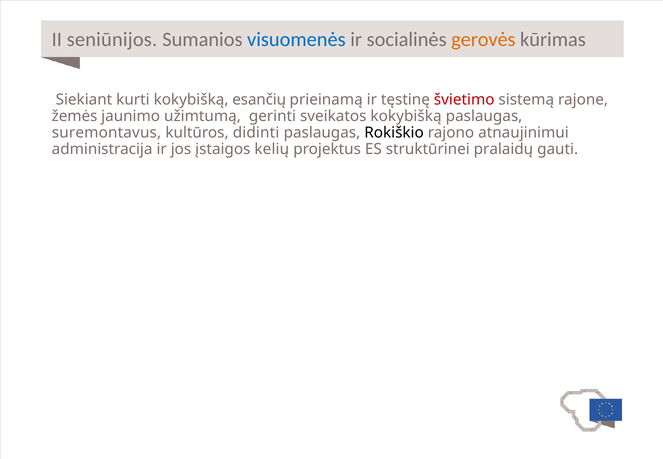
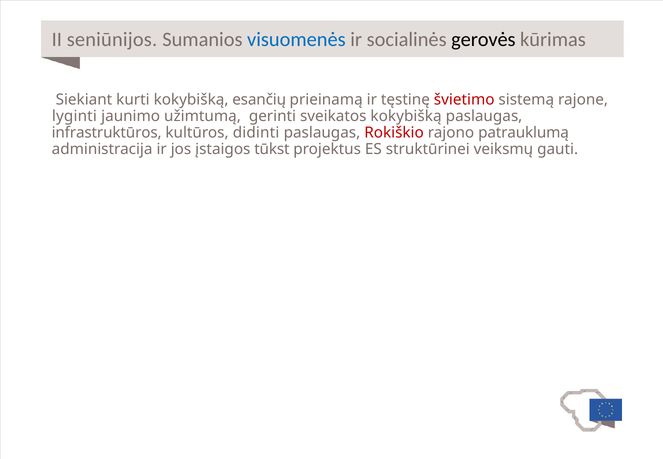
gerovės colour: orange -> black (483, 39)
žemės: žemės -> lyginti (74, 116)
suremontavus: suremontavus -> infrastruktūros (107, 133)
Rokiškio colour: black -> red (394, 133)
atnaujinimui: atnaujinimui -> patrauklumą (524, 133)
kelių: kelių -> tūkst (272, 149)
pralaidų: pralaidų -> veiksmų (503, 149)
